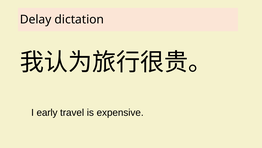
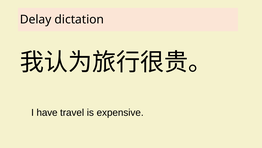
early: early -> have (47, 112)
